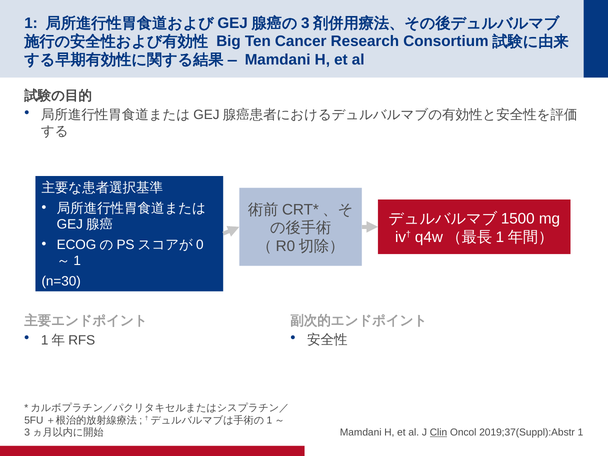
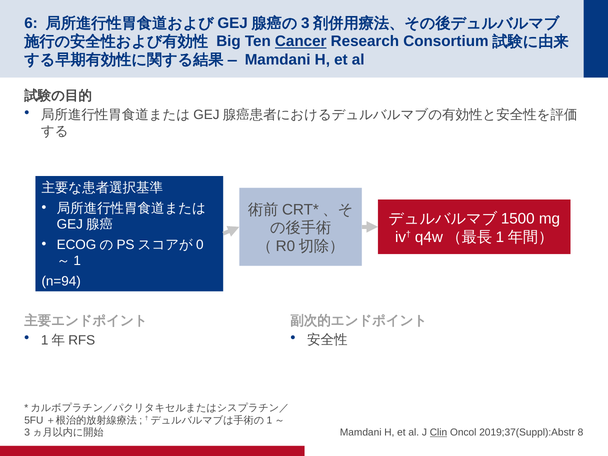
1: 1 -> 6 (31, 23)
Cancer underline: none -> present (301, 41)
n=30: n=30 -> n=94 (61, 281)
2019;37(Suppl):Abstr 1: 1 -> 8 (580, 432)
